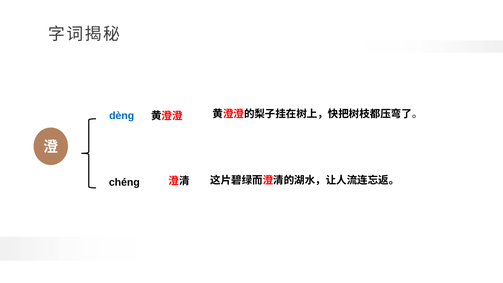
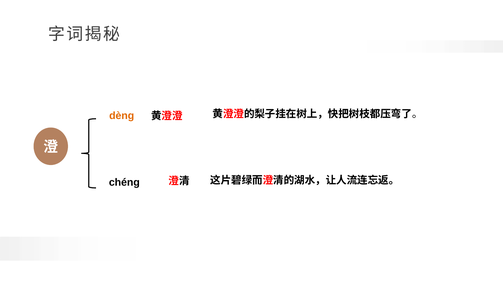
dèng colour: blue -> orange (122, 116)
